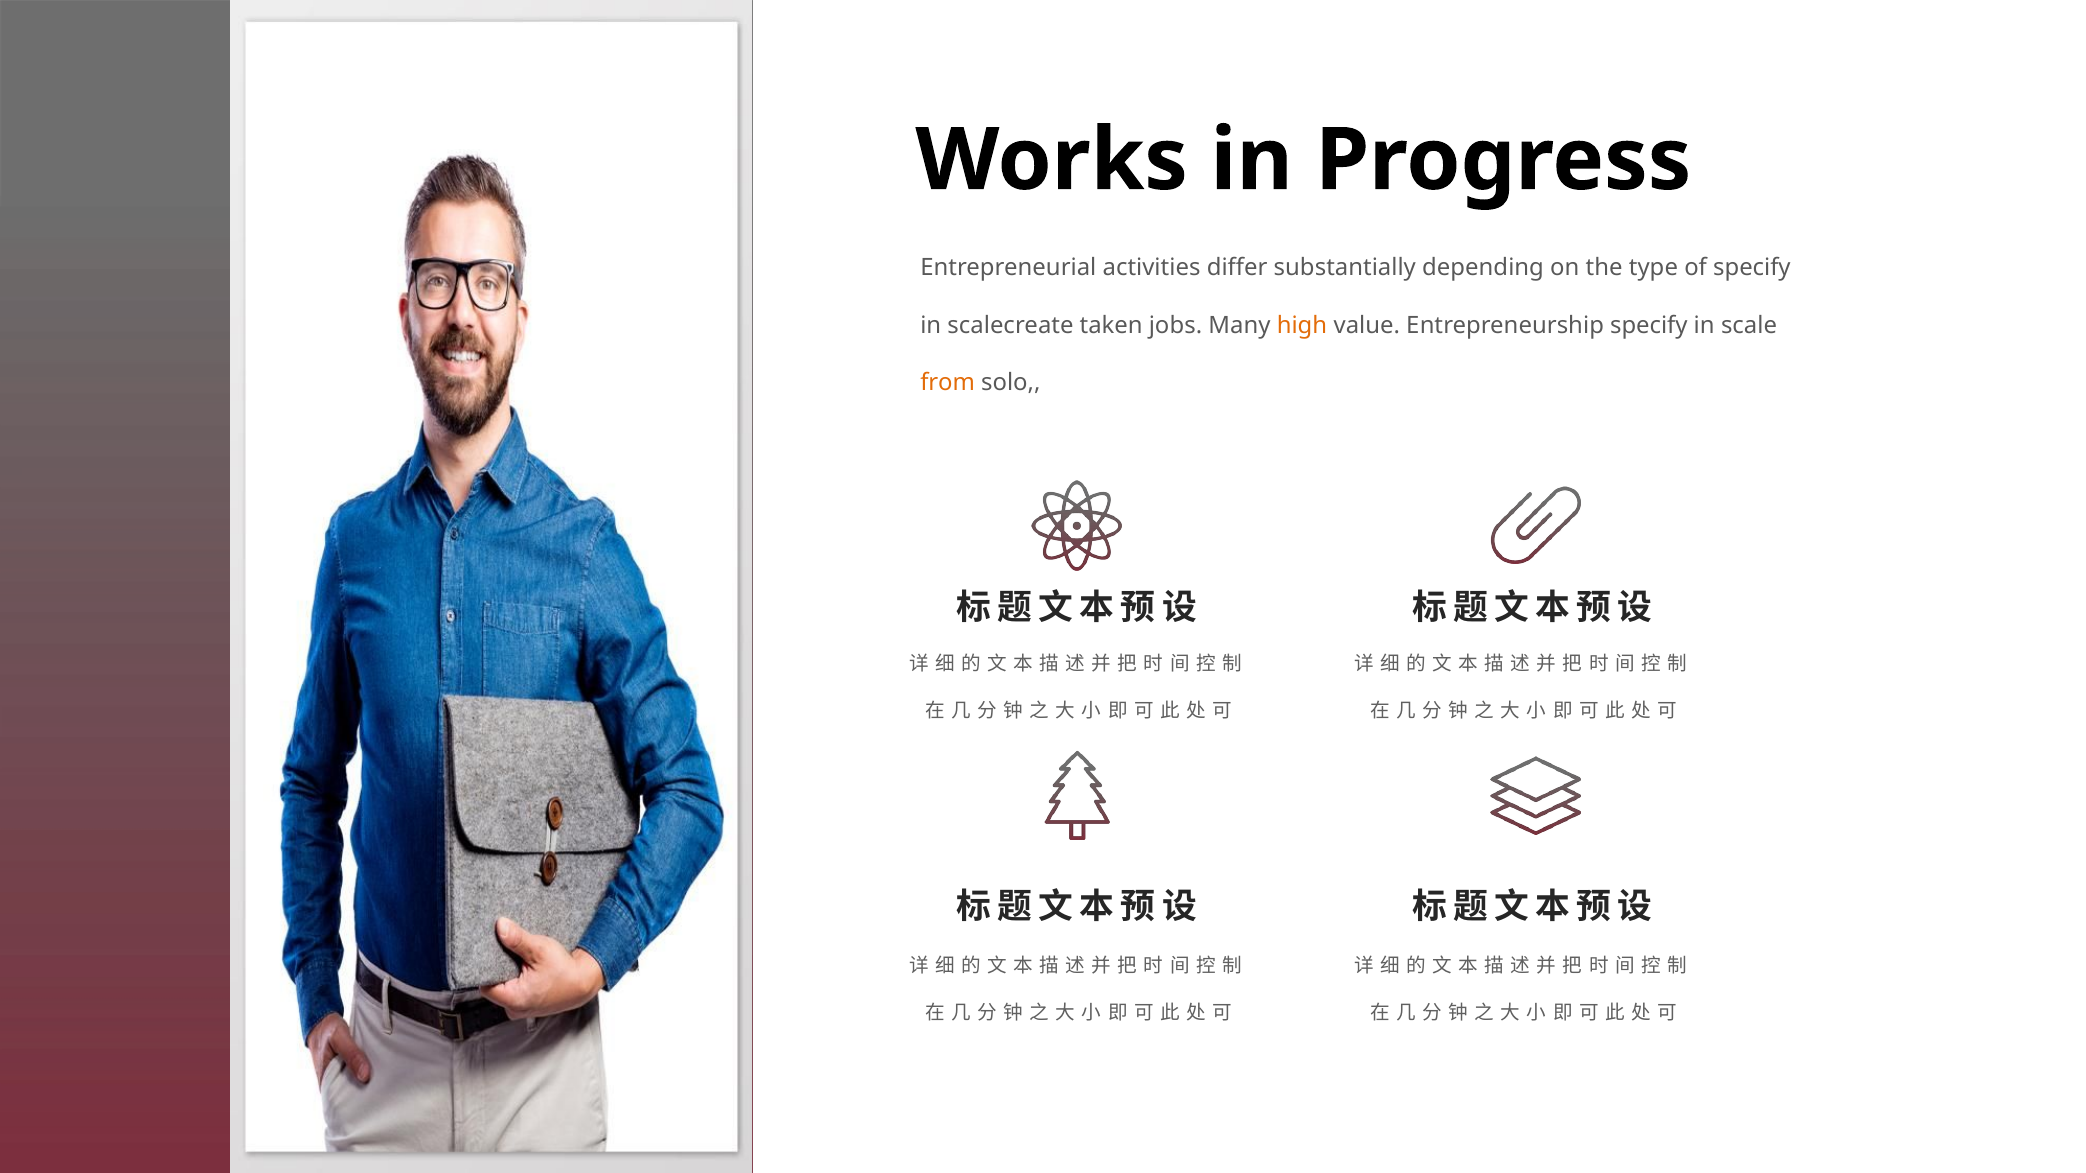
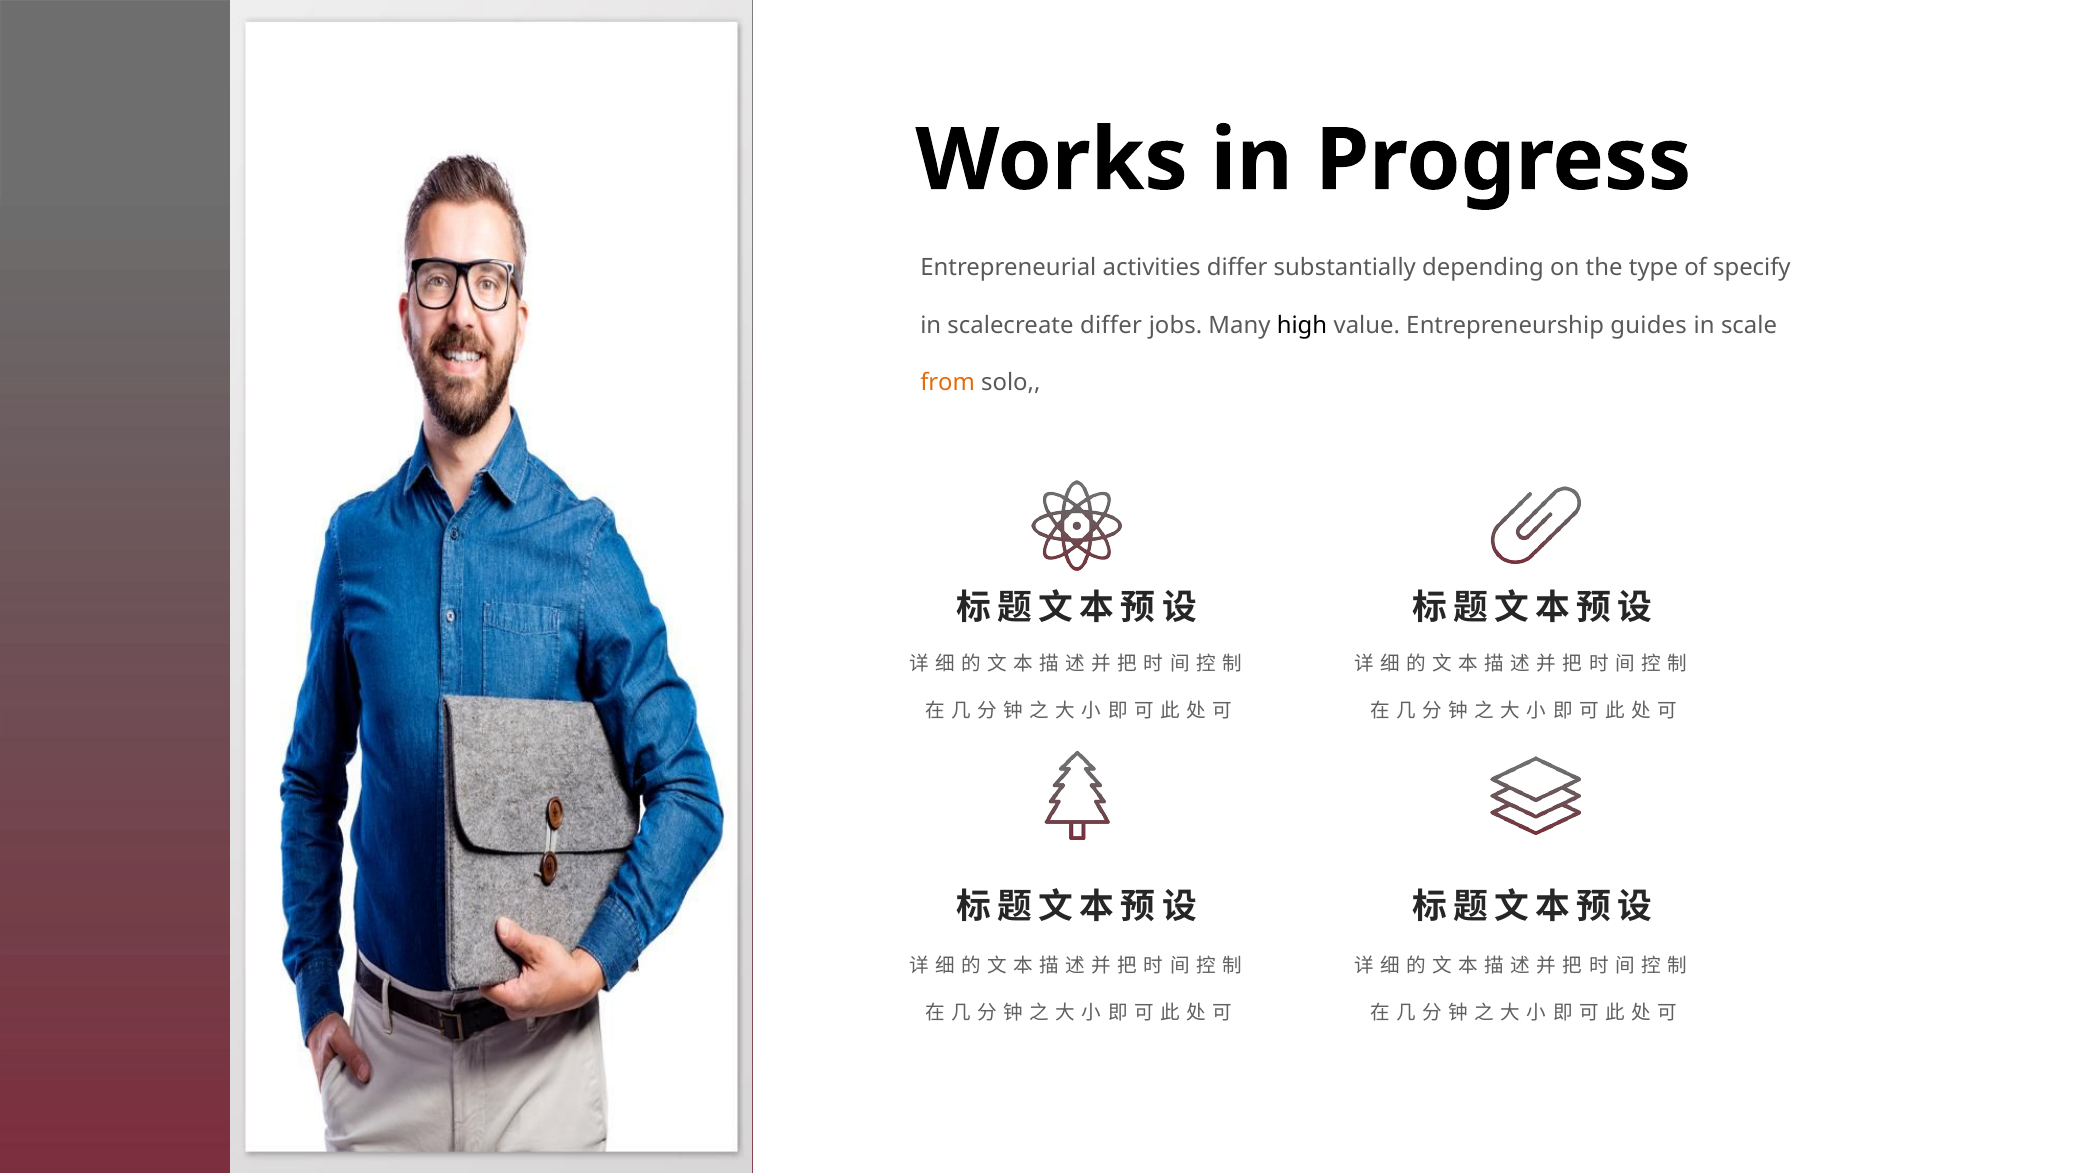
scalecreate taken: taken -> differ (1111, 325)
high colour: orange -> black (1302, 325)
Entrepreneurship specify: specify -> guides (1649, 325)
